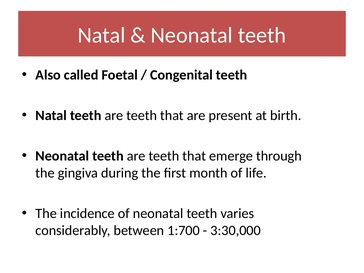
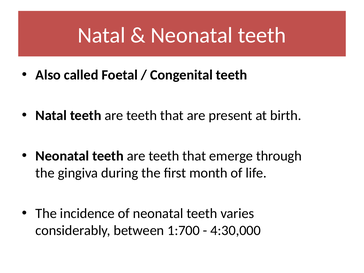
3:30,000: 3:30,000 -> 4:30,000 (236, 230)
